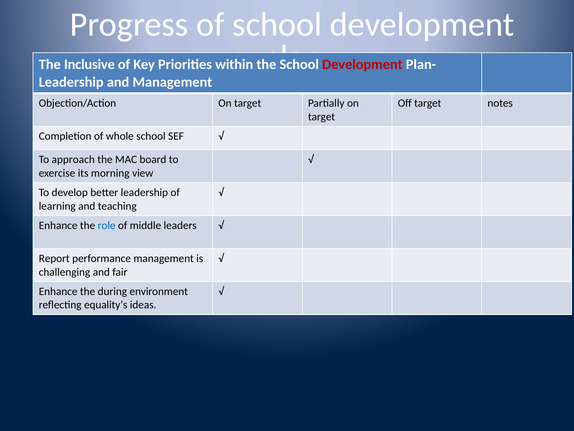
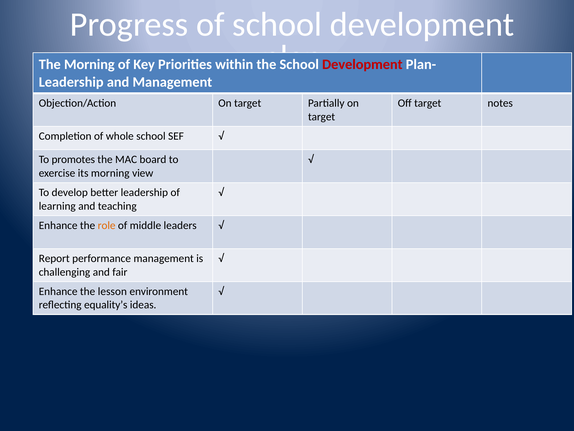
The Inclusive: Inclusive -> Morning (89, 64)
approach: approach -> promotes (73, 159)
role colour: blue -> orange (107, 225)
during: during -> lesson (112, 291)
